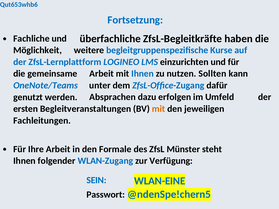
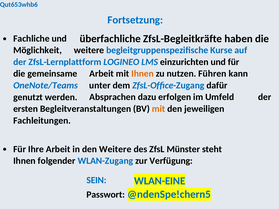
Ihnen colour: blue -> orange (143, 74)
Sollten: Sollten -> Führen (212, 74)
den Formale: Formale -> Weitere (115, 149)
